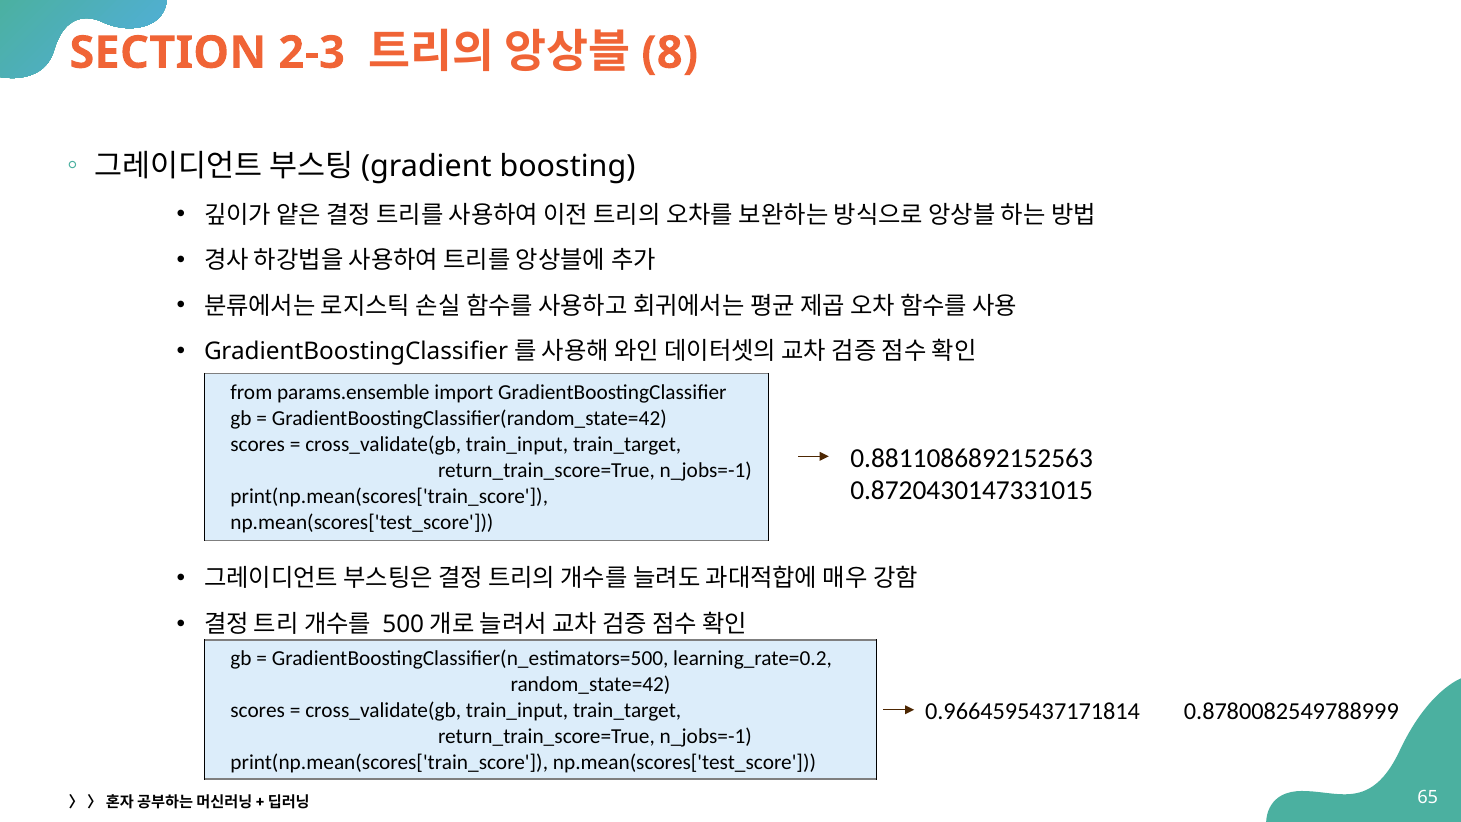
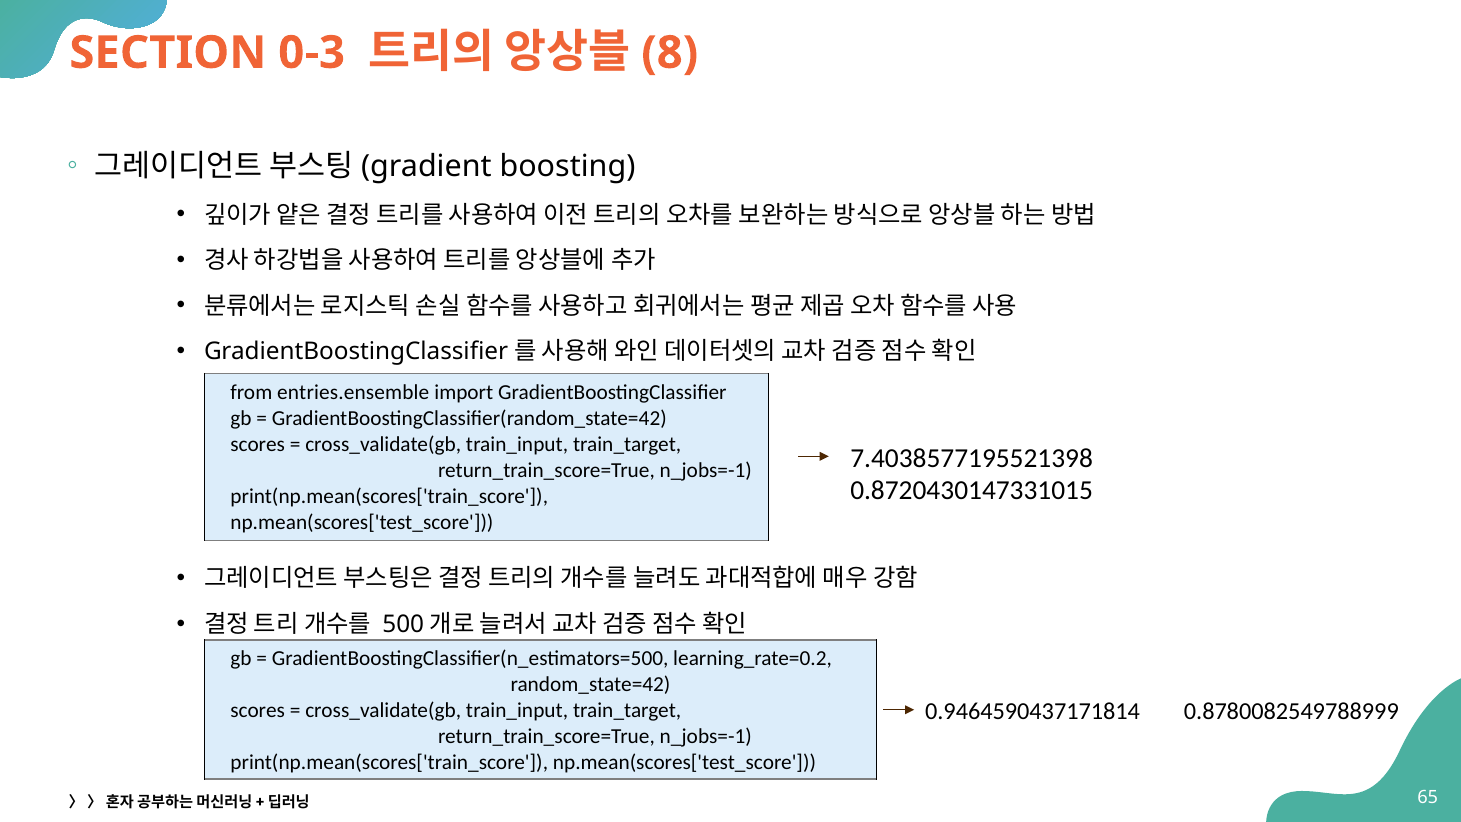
2-3: 2-3 -> 0-3 (312, 53)
params.ensemble: params.ensemble -> entries.ensemble (353, 392)
0.8811086892152563: 0.8811086892152563 -> 7.4038577195521398 (972, 458)
0.9664595437171814: 0.9664595437171814 -> 0.9464590437171814 (1033, 711)
